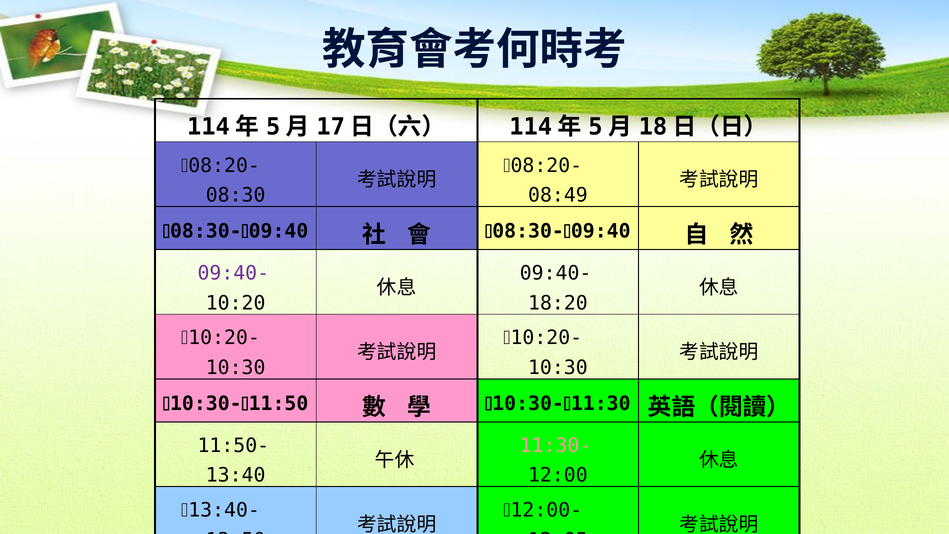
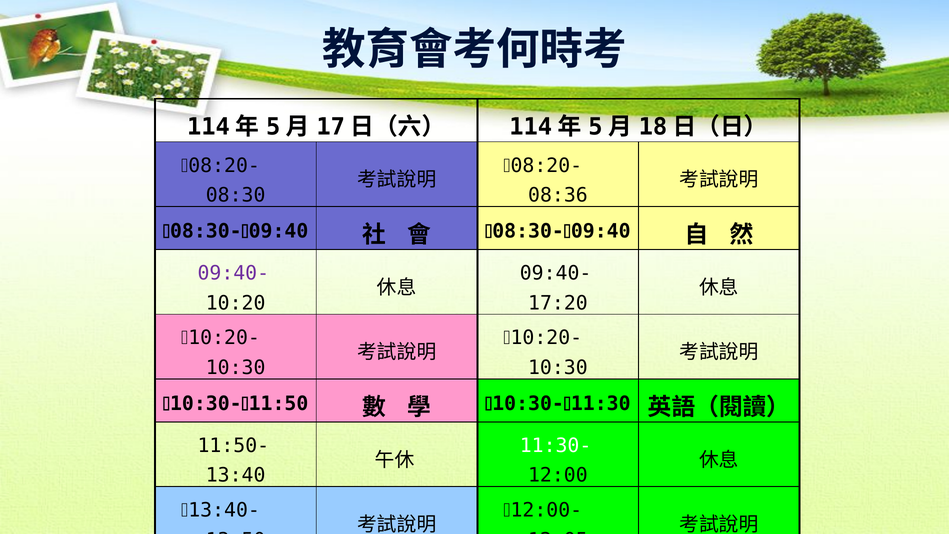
08:49: 08:49 -> 08:36 (558, 195)
18:20: 18:20 -> 17:20 (558, 303)
11:30- colour: pink -> white (556, 445)
